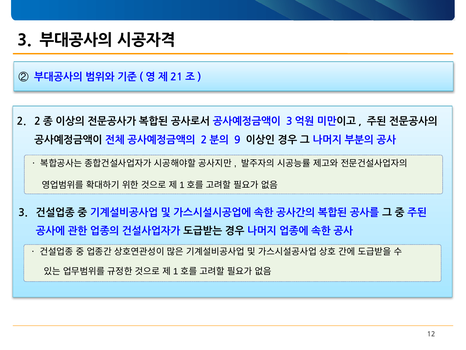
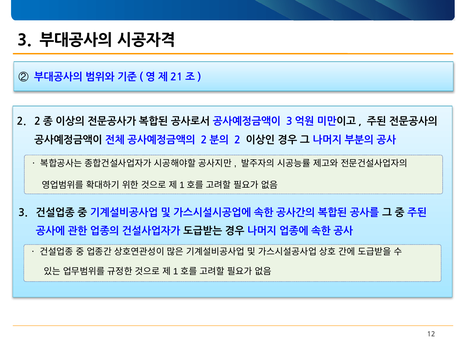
9: 9 -> 2 (237, 140)
